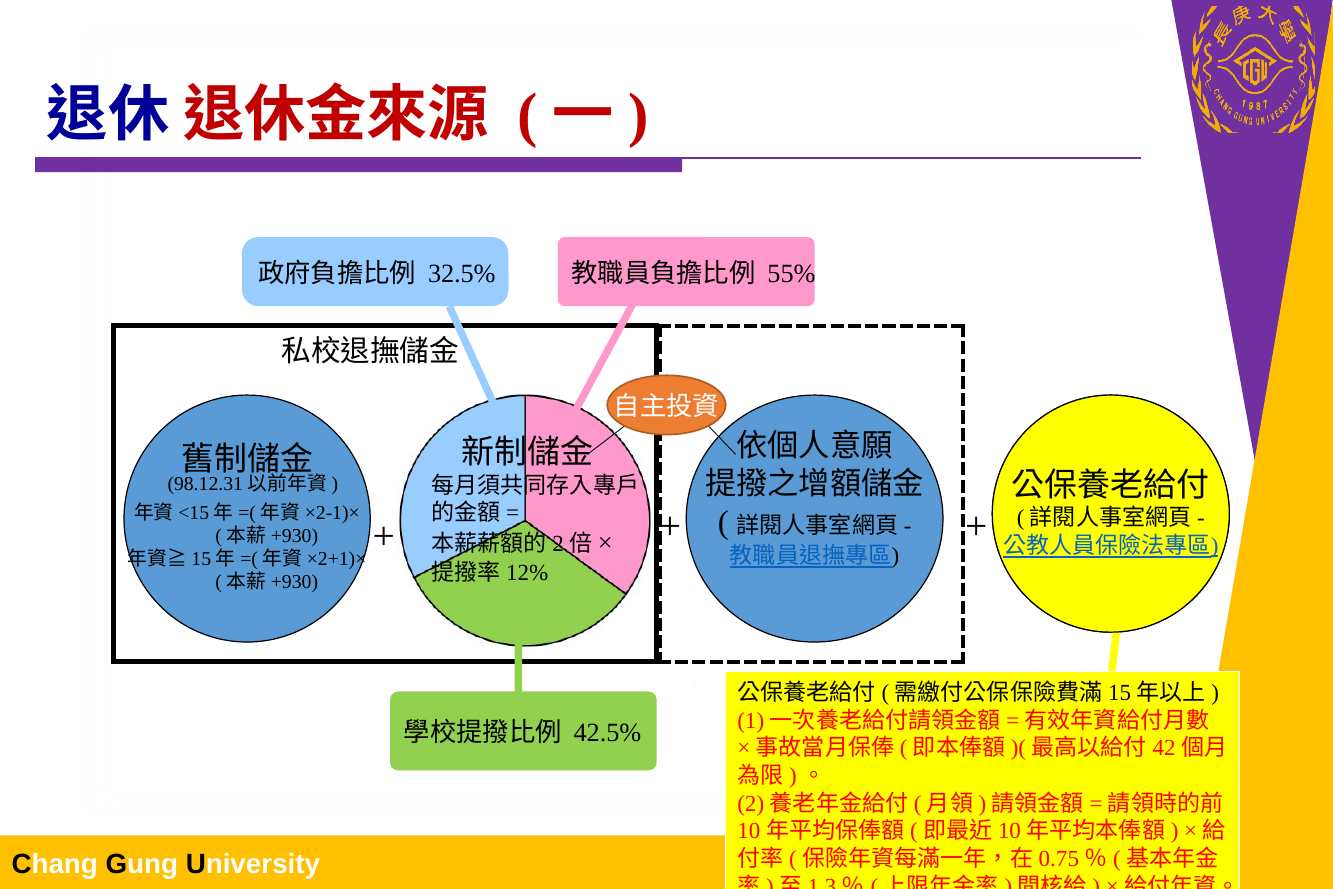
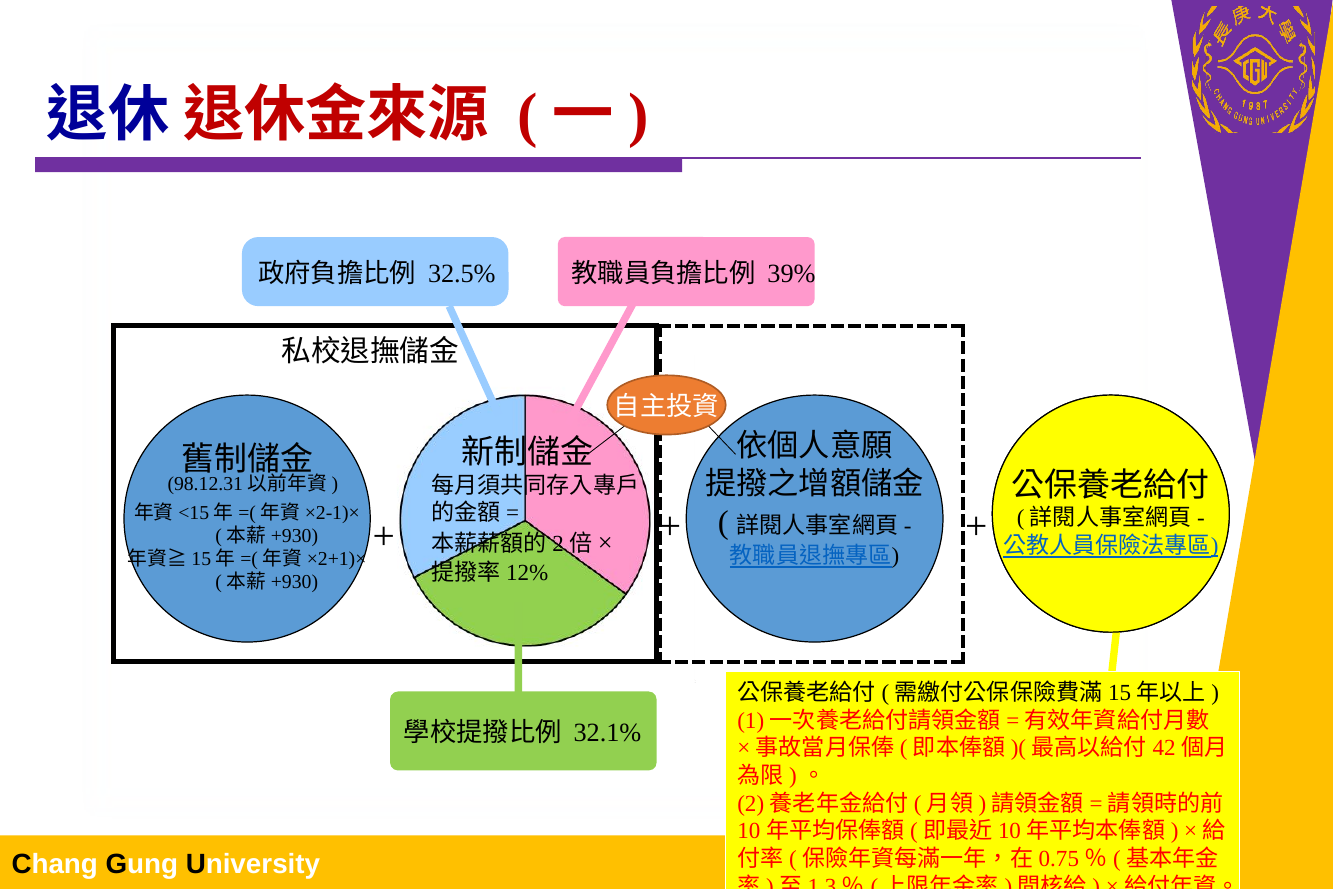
55%: 55% -> 39% (792, 273)
42.5%: 42.5% -> 32.1% (607, 732)
